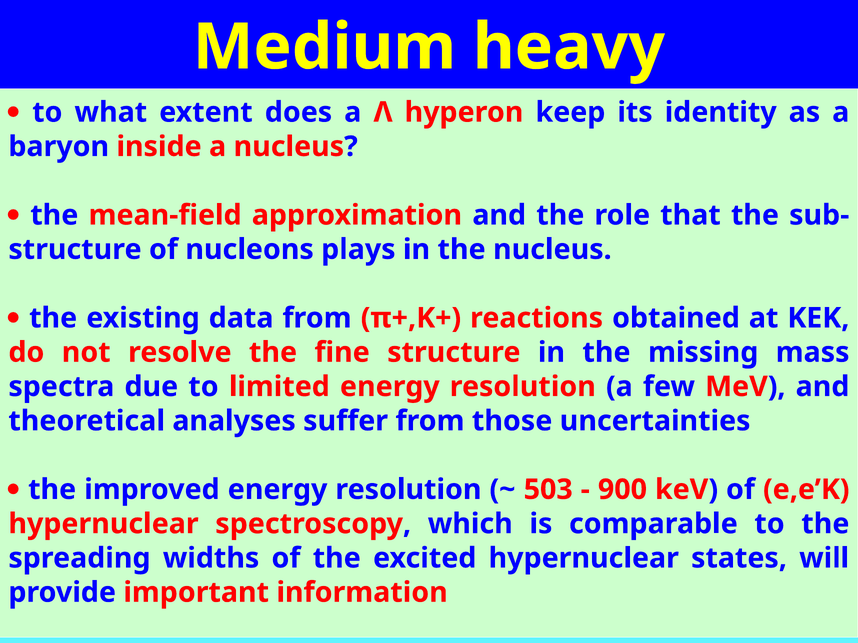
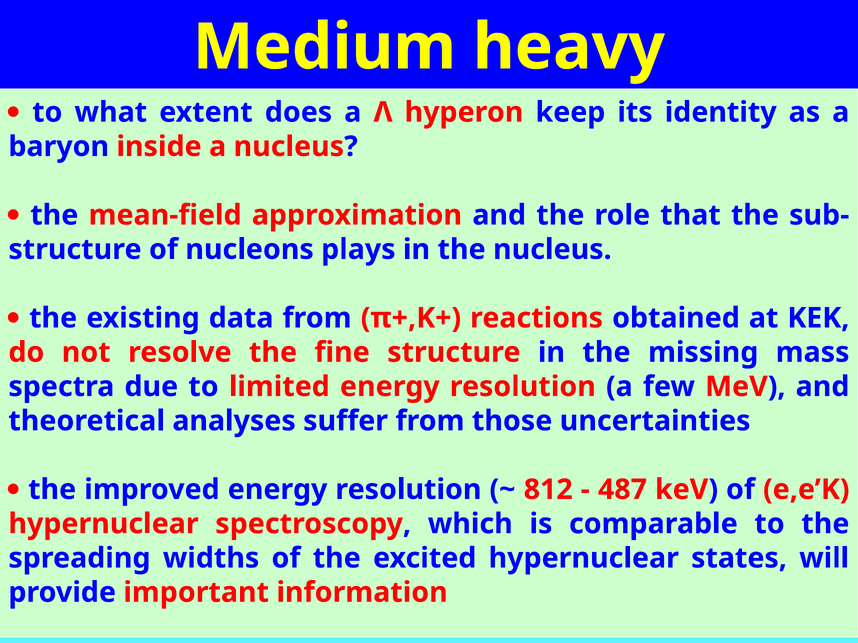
503: 503 -> 812 (548, 490)
900: 900 -> 487 (622, 490)
